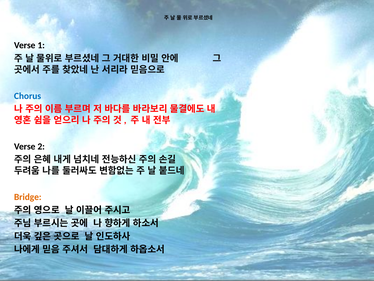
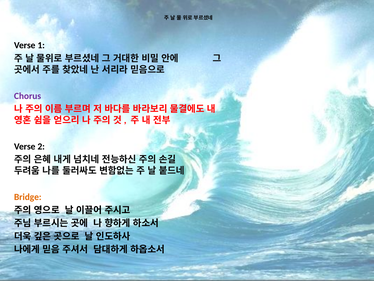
Chorus colour: blue -> purple (28, 96)
